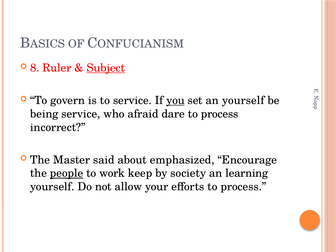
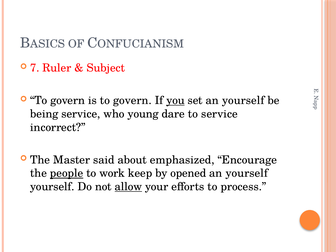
8: 8 -> 7 (35, 68)
Subject underline: present -> none (106, 68)
is to service: service -> govern (132, 100)
afraid: afraid -> young (143, 114)
dare to process: process -> service (220, 114)
society: society -> opened (188, 173)
learning: learning -> yourself (247, 173)
allow underline: none -> present (128, 187)
